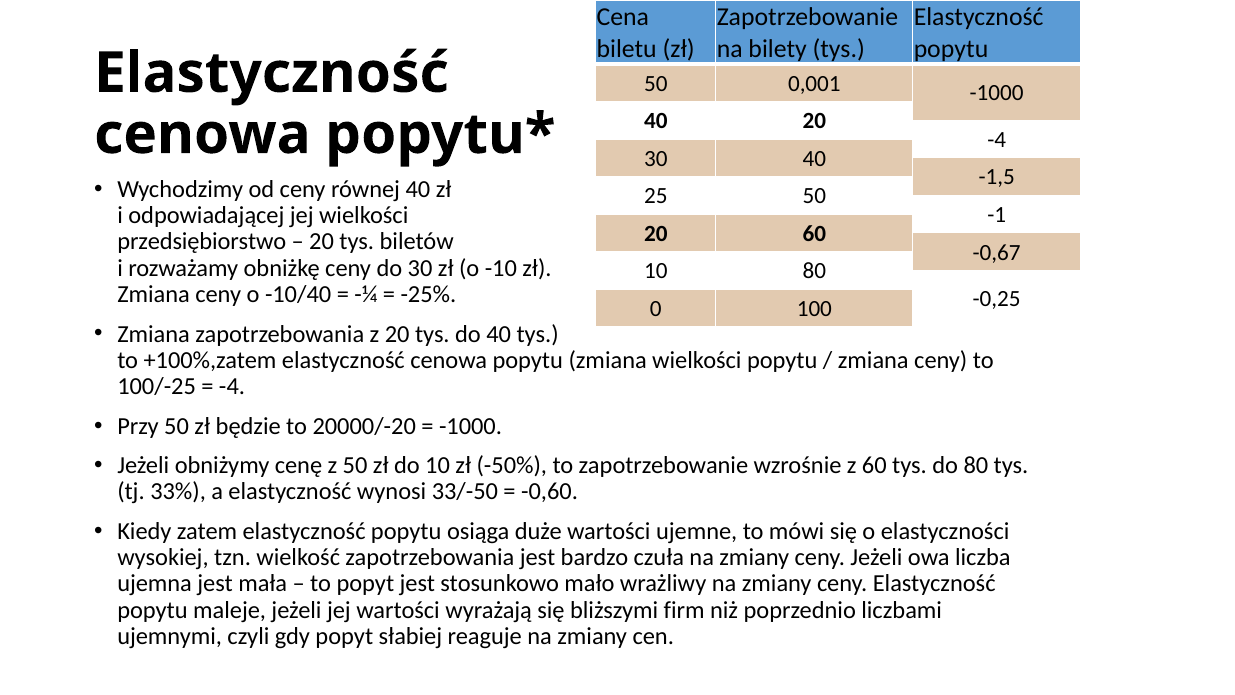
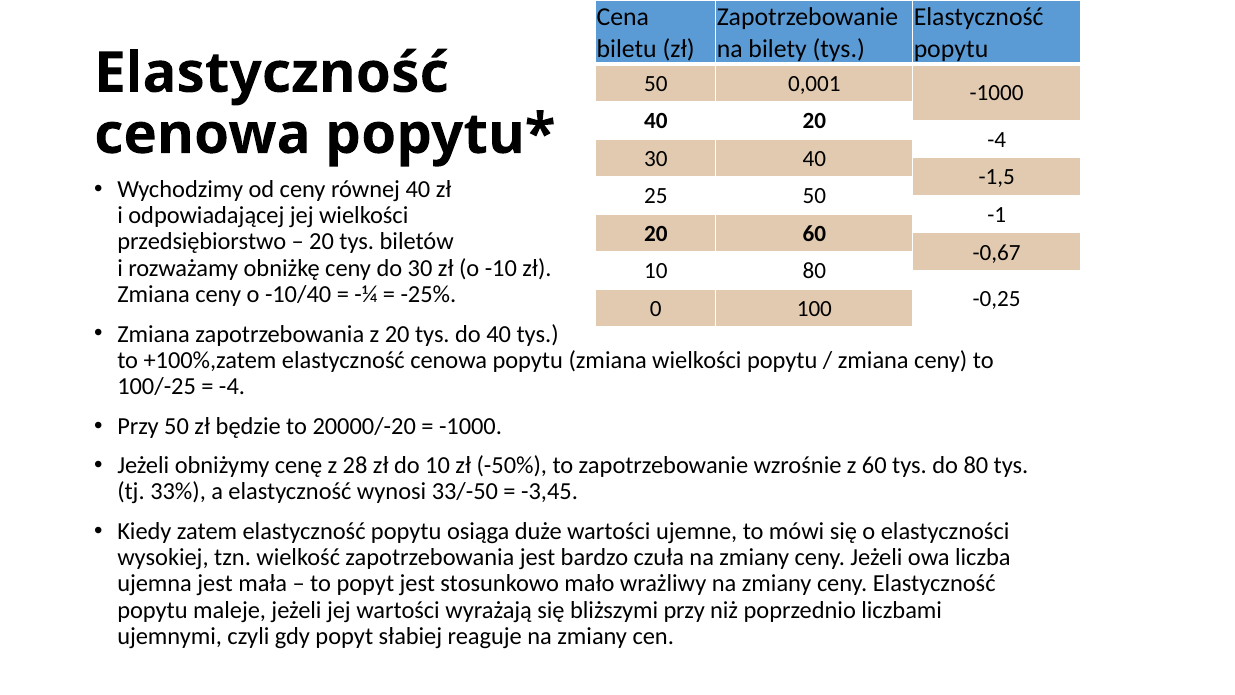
z 50: 50 -> 28 (355, 465)
-0,60: -0,60 -> -3,45 (550, 492)
bliższymi firm: firm -> przy (684, 610)
